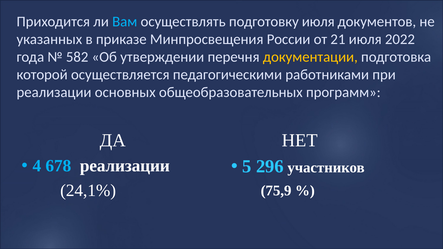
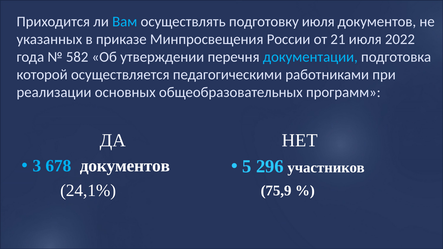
документации colour: yellow -> light blue (310, 57)
4: 4 -> 3 (37, 166)
678 реализации: реализации -> документов (125, 166)
